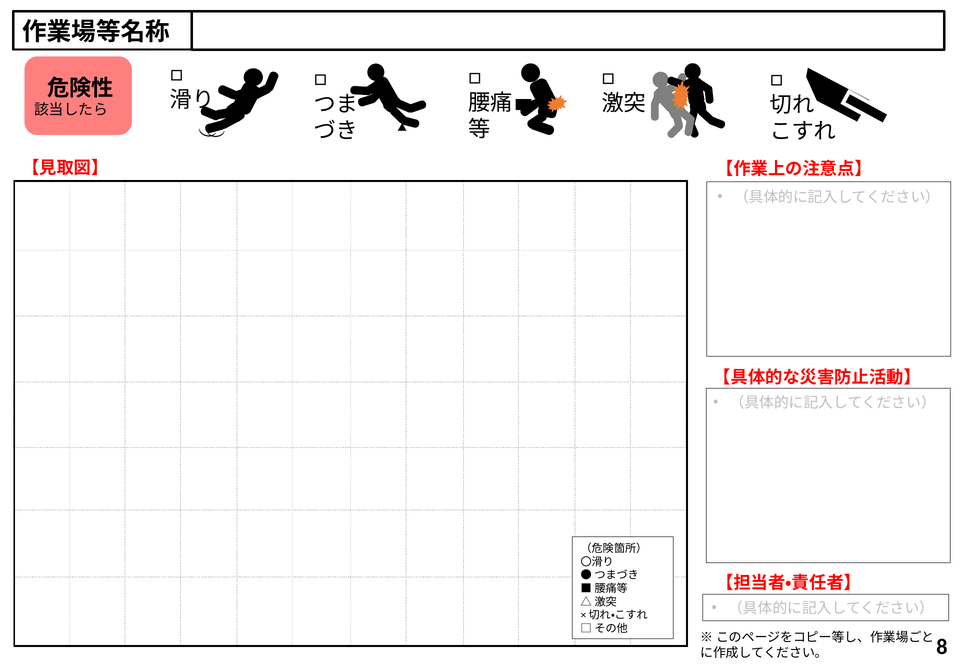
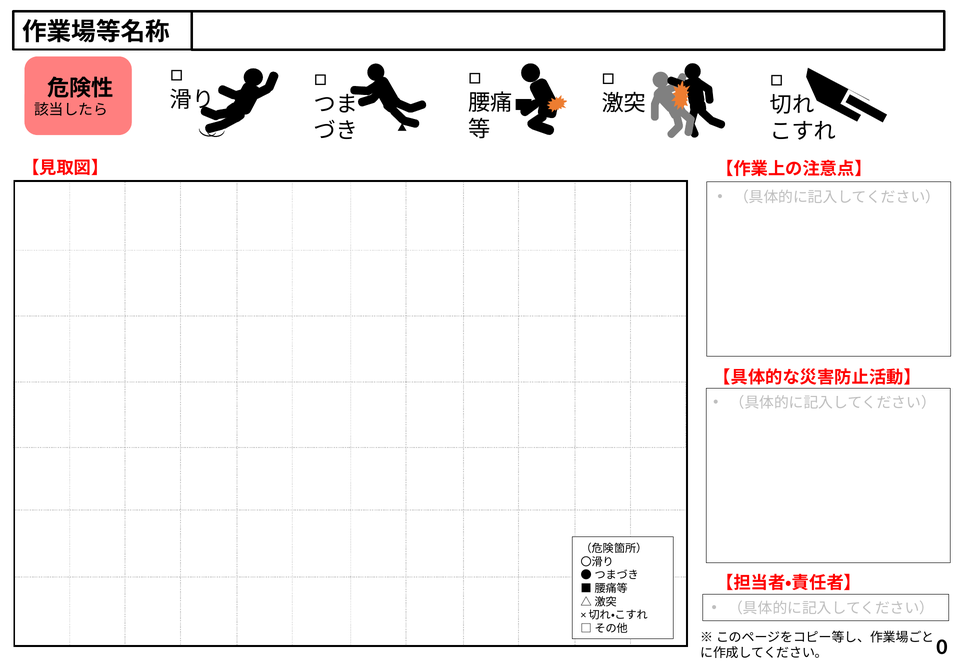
8: 8 -> 0 (942, 647)
